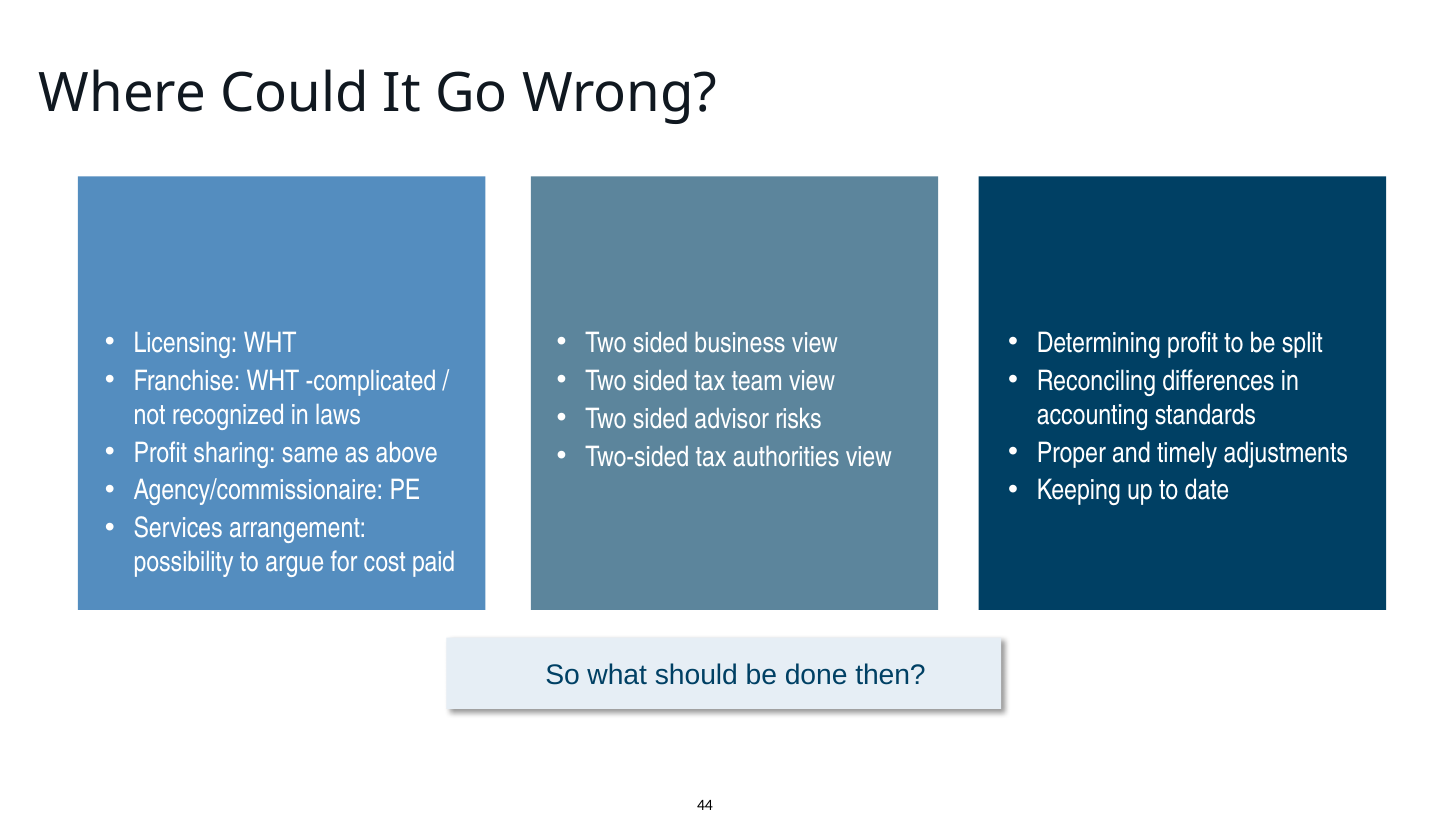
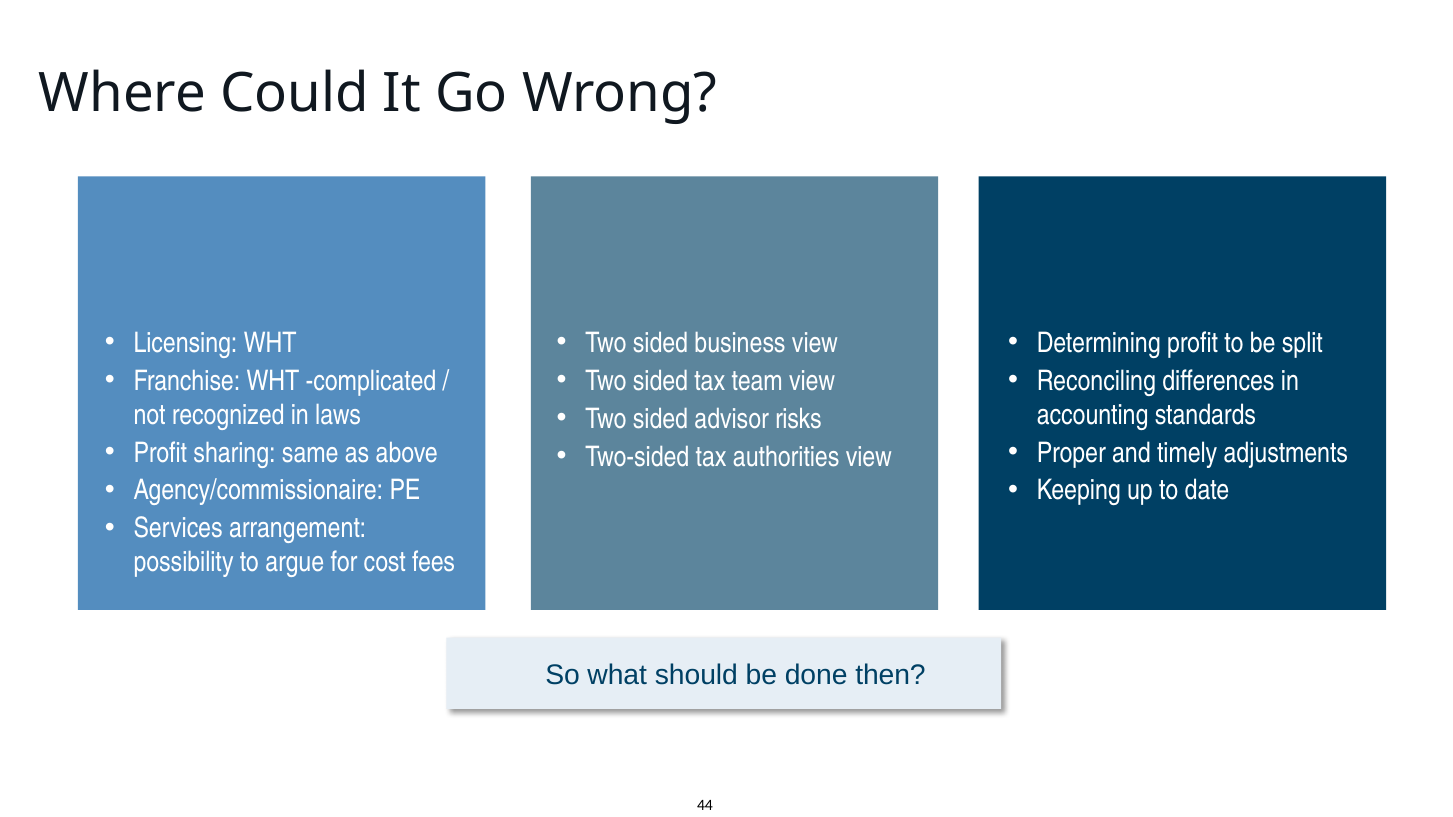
paid: paid -> fees (434, 563)
